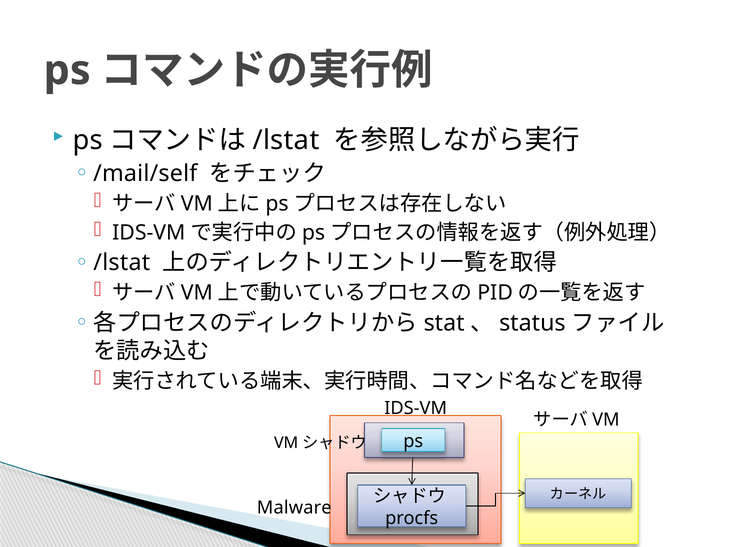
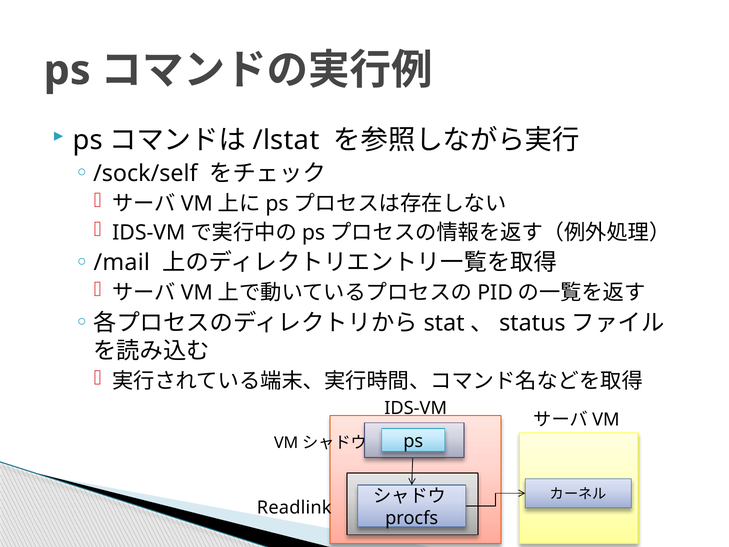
/mail/self: /mail/self -> /sock/self (145, 173)
/lstat: /lstat -> /mail (122, 263)
Malware: Malware -> Readlink (294, 507)
